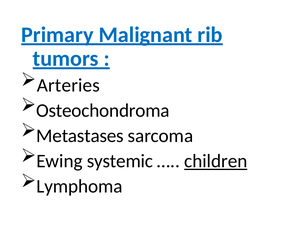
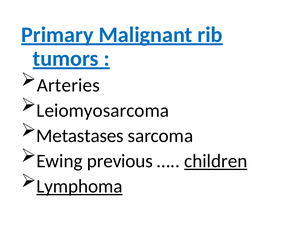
Osteochondroma: Osteochondroma -> Leiomyosarcoma (103, 111)
systemic: systemic -> previous (120, 161)
Lymphoma underline: none -> present (80, 187)
